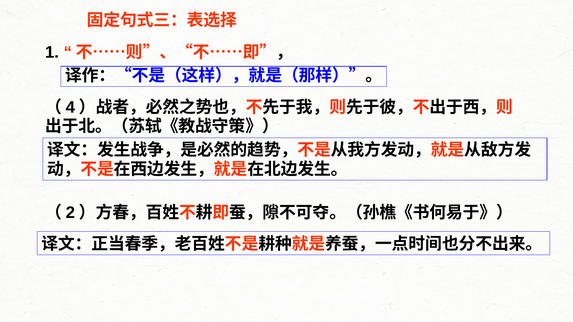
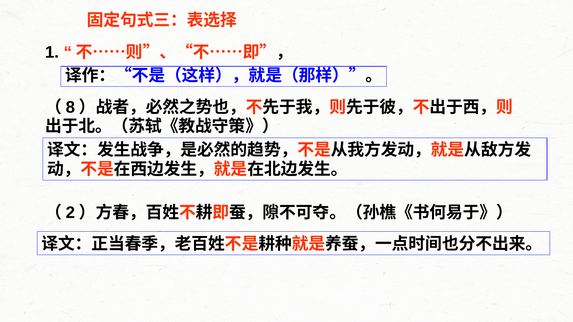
4: 4 -> 8 (70, 107)
